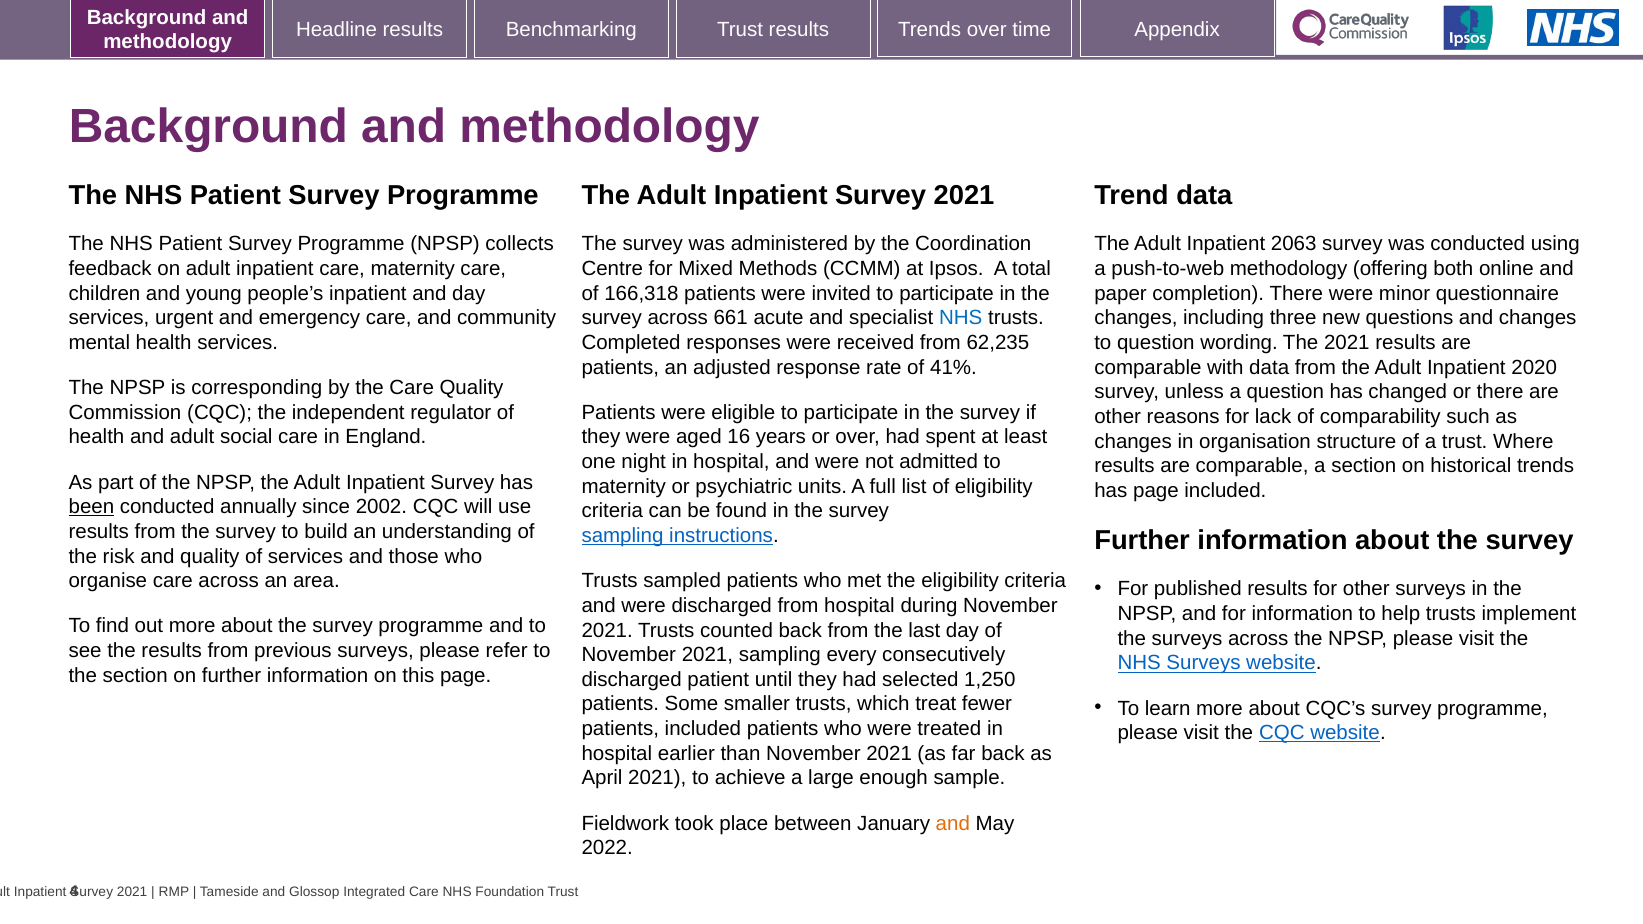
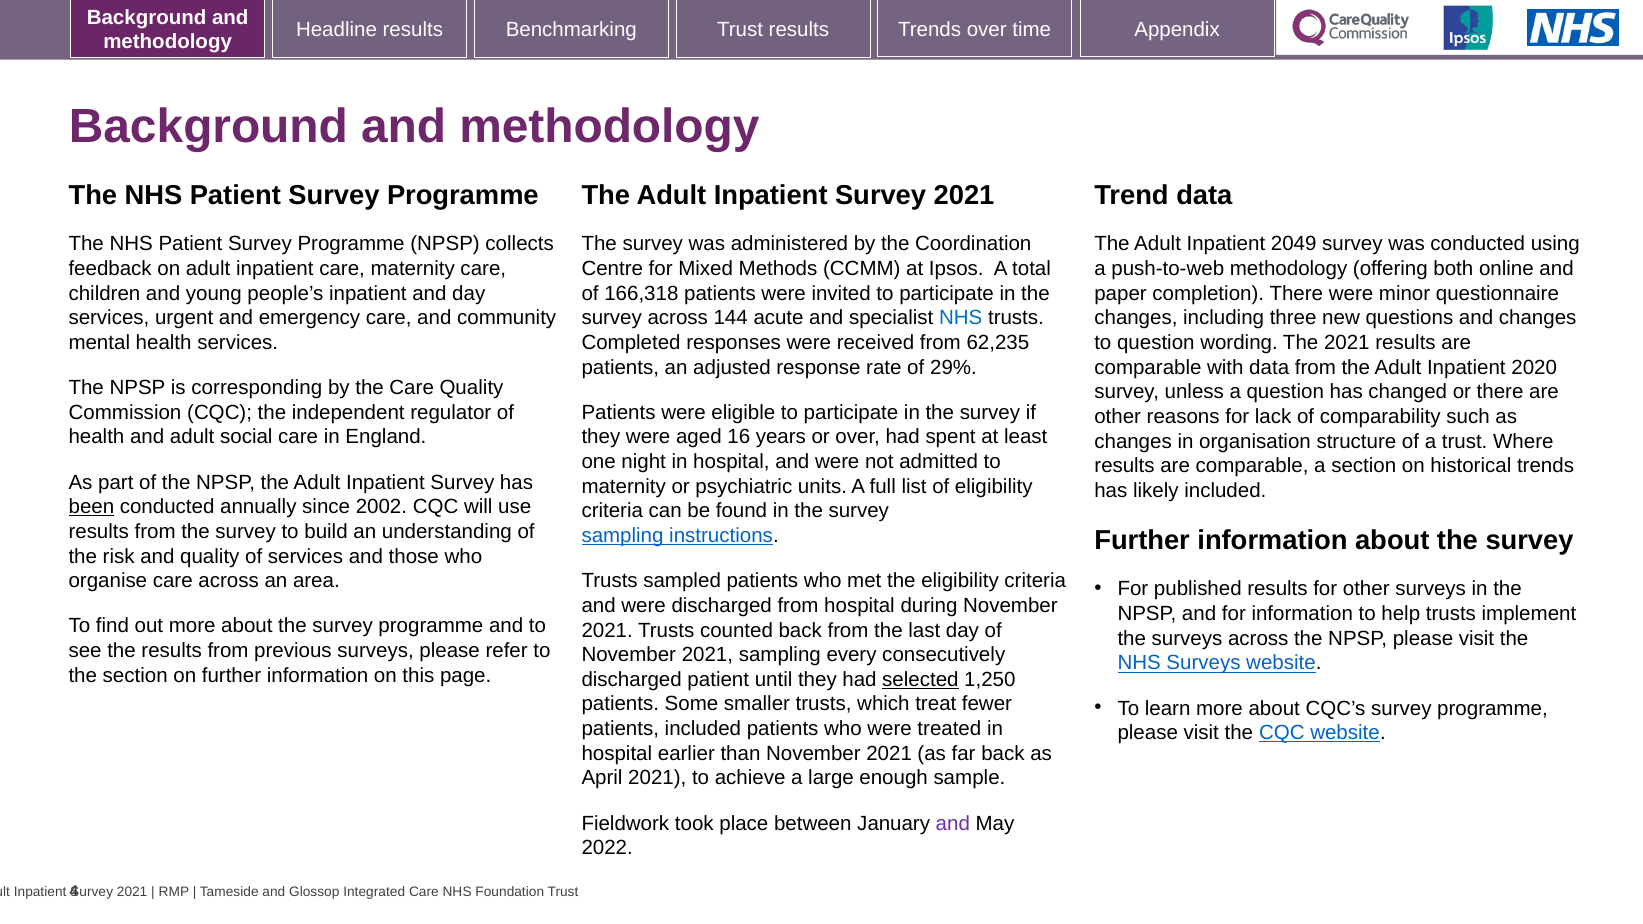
2063: 2063 -> 2049 (1294, 244)
661: 661 -> 144 (731, 318)
41%: 41% -> 29% (954, 367)
has page: page -> likely (1156, 491)
selected underline: none -> present (920, 680)
and colour: orange -> purple (953, 823)
